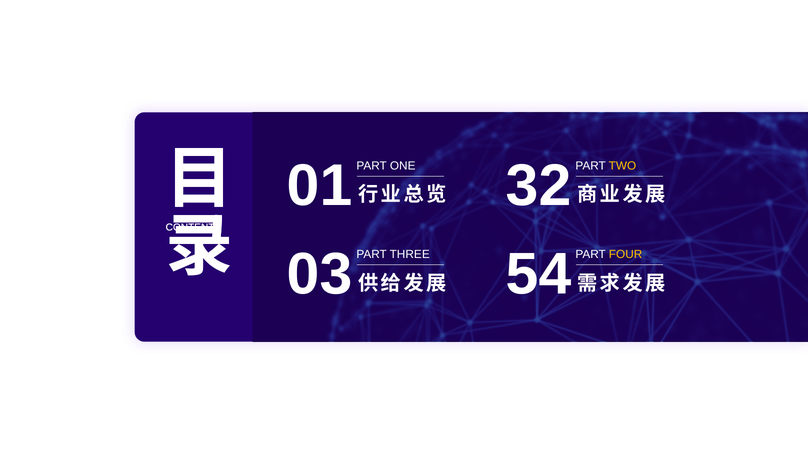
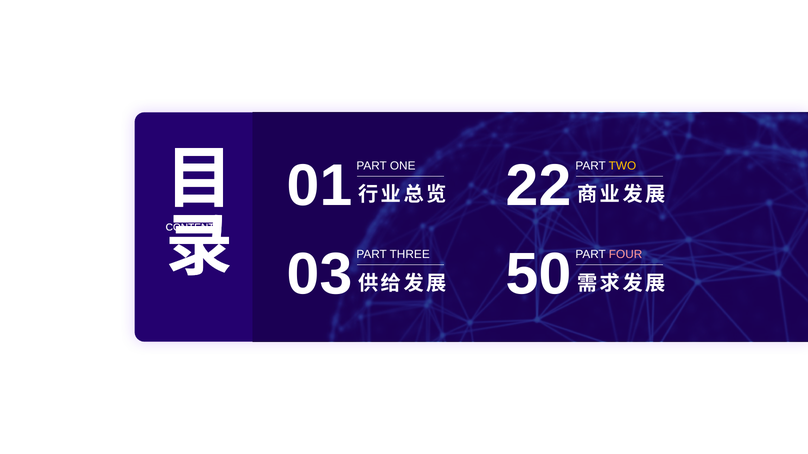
32: 32 -> 22 (539, 186)
54: 54 -> 50 (539, 275)
FOUR colour: yellow -> pink (626, 255)
